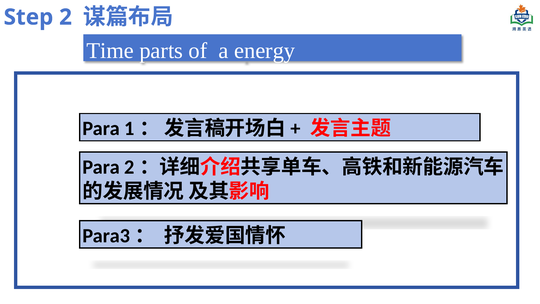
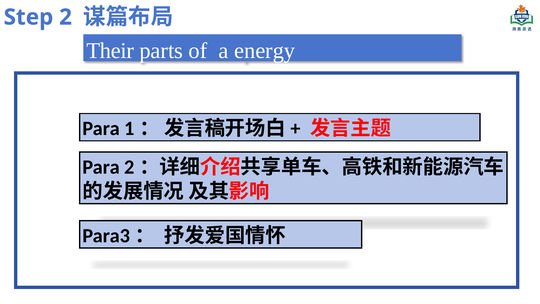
Time: Time -> Their (110, 51)
